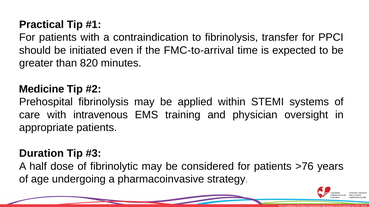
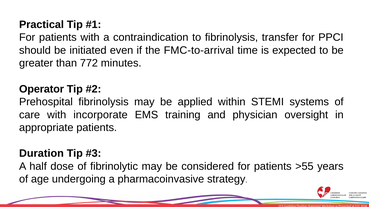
820: 820 -> 772 (89, 63)
Medicine: Medicine -> Operator (42, 89)
intravenous: intravenous -> incorporate (101, 115)
>76: >76 -> >55 (304, 167)
